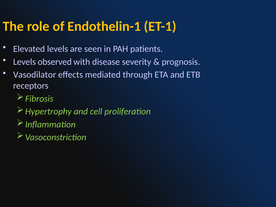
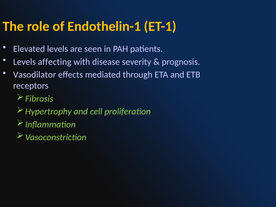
observed: observed -> affecting (55, 62)
